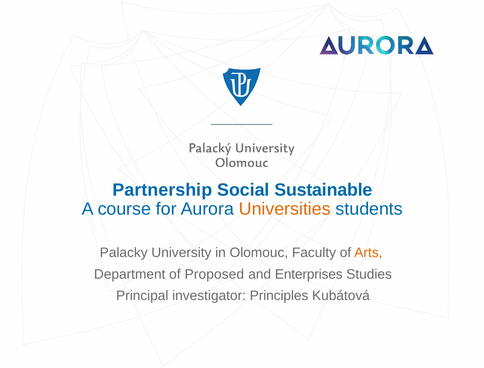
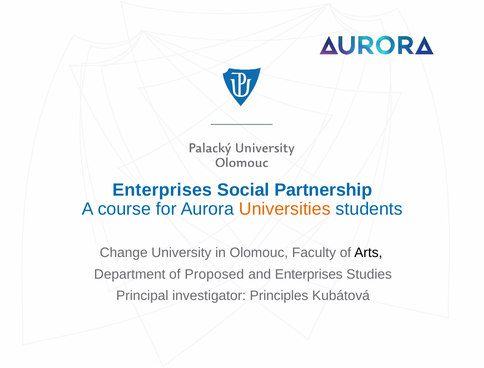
Partnership: Partnership -> Enterprises (162, 190)
Sustainable: Sustainable -> Partnership (323, 190)
Palacky: Palacky -> Change (124, 253)
Arts colour: orange -> black (368, 253)
